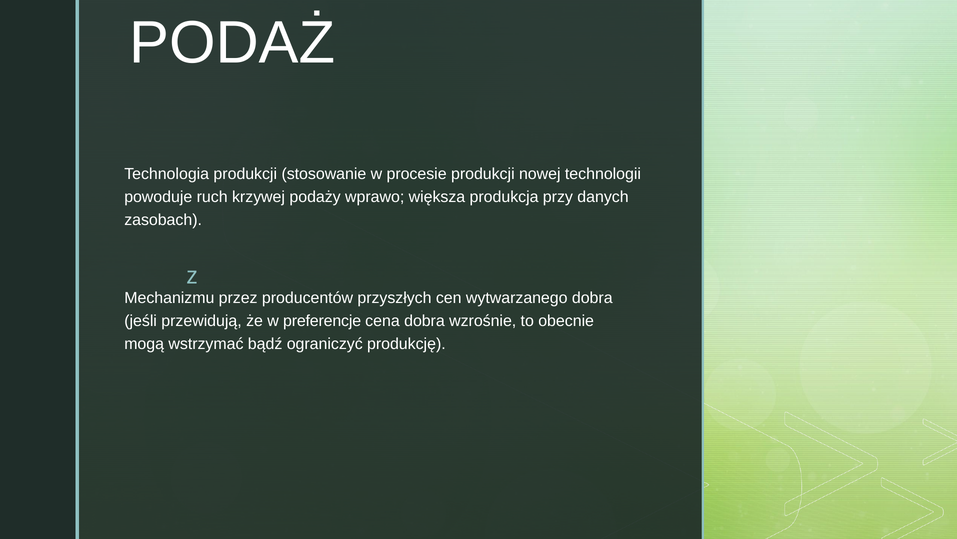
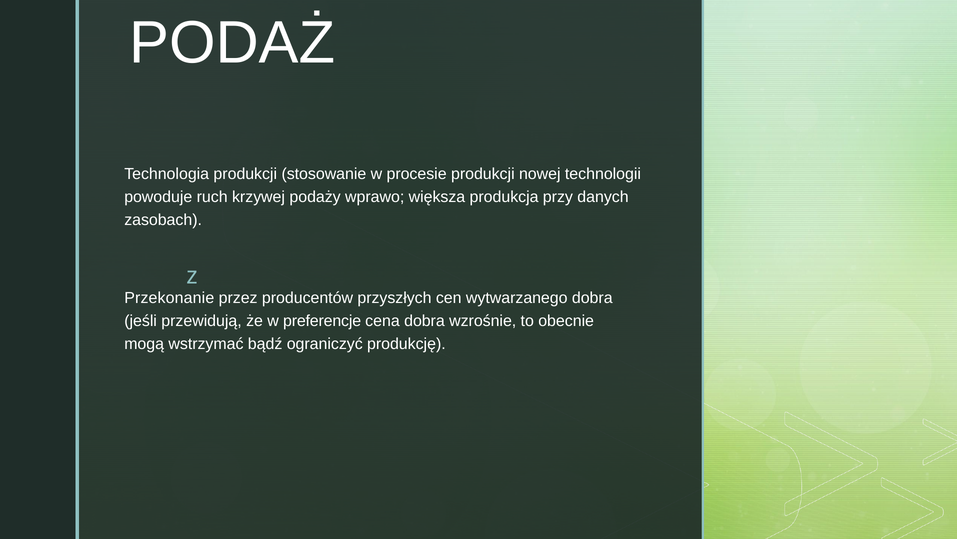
Mechanizmu: Mechanizmu -> Przekonanie (169, 298)
